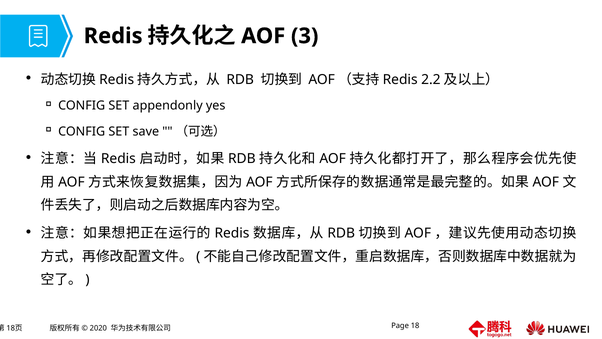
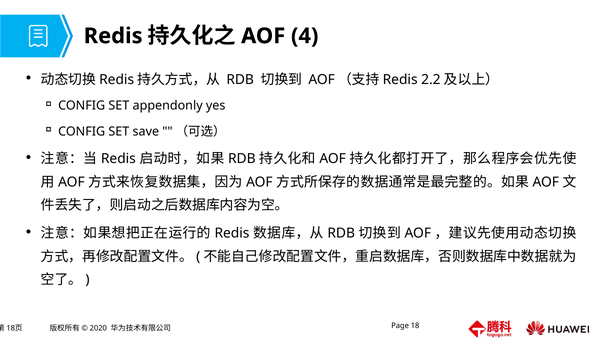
3: 3 -> 4 (305, 36)
